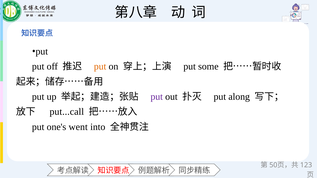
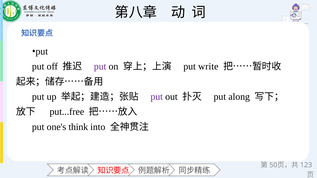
put colour: orange -> purple (100, 67)
some: some -> write (208, 67)
put...call: put...call -> put...free (67, 112)
went: went -> think (78, 127)
